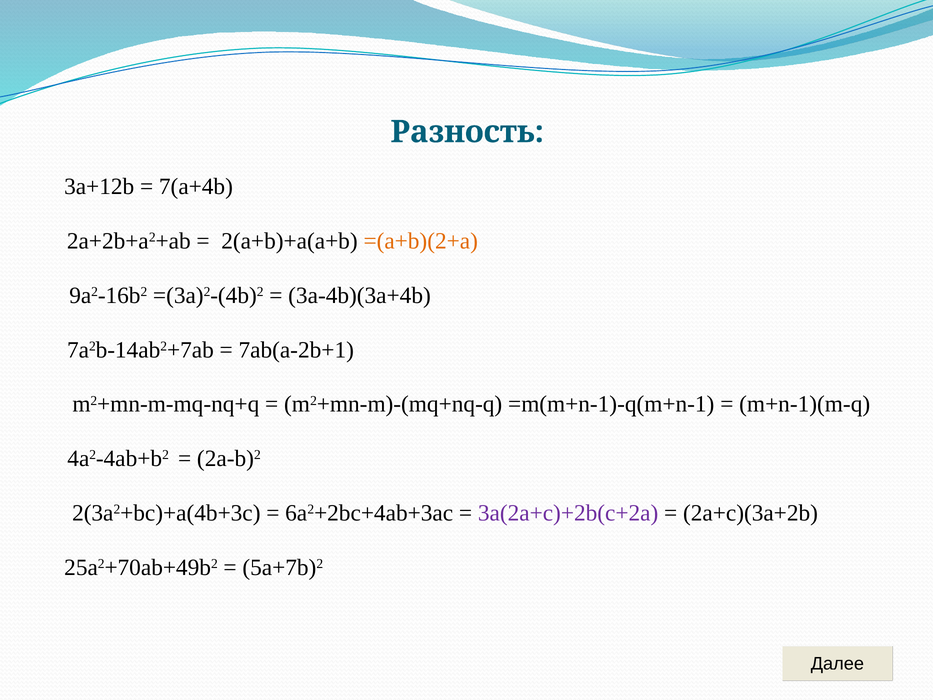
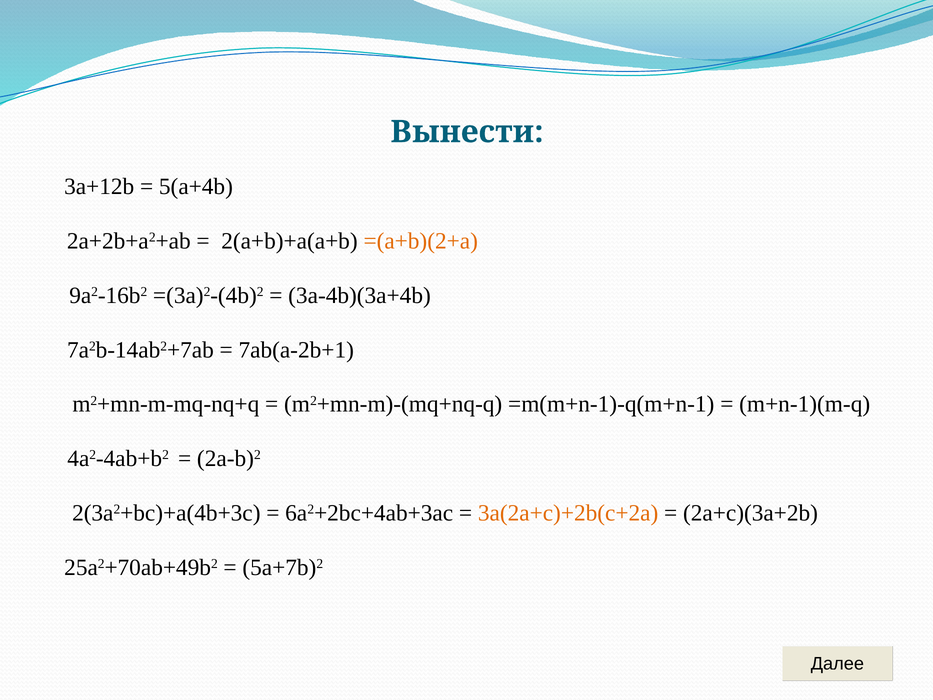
Разность: Разность -> Вынести (467, 132)
7(a+4b: 7(a+4b -> 5(a+4b (196, 186)
3a(2a+c)+2b(c+2a colour: purple -> orange (568, 513)
